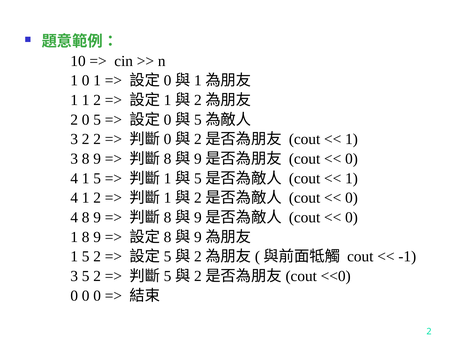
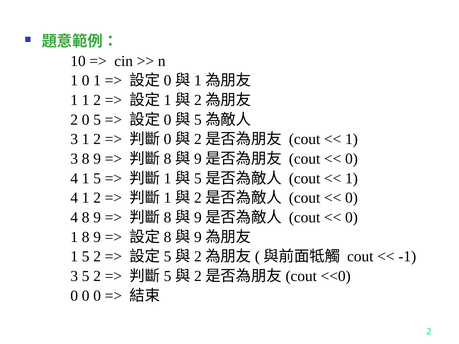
3 2: 2 -> 1 (86, 139)
